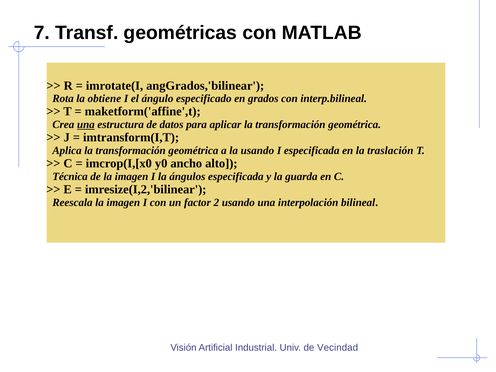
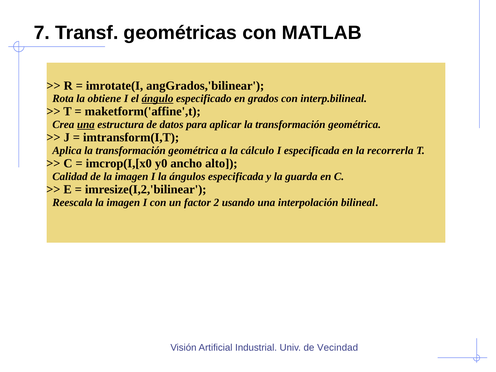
ángulo underline: none -> present (157, 99)
la usando: usando -> cálculo (257, 150)
traslación: traslación -> recorrerla (390, 150)
Técnica: Técnica -> Calidad (70, 176)
